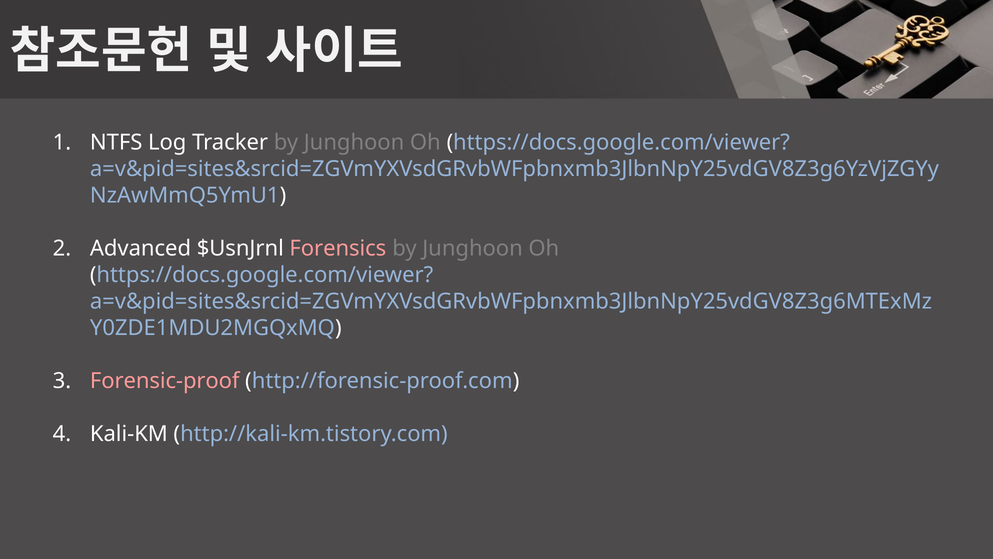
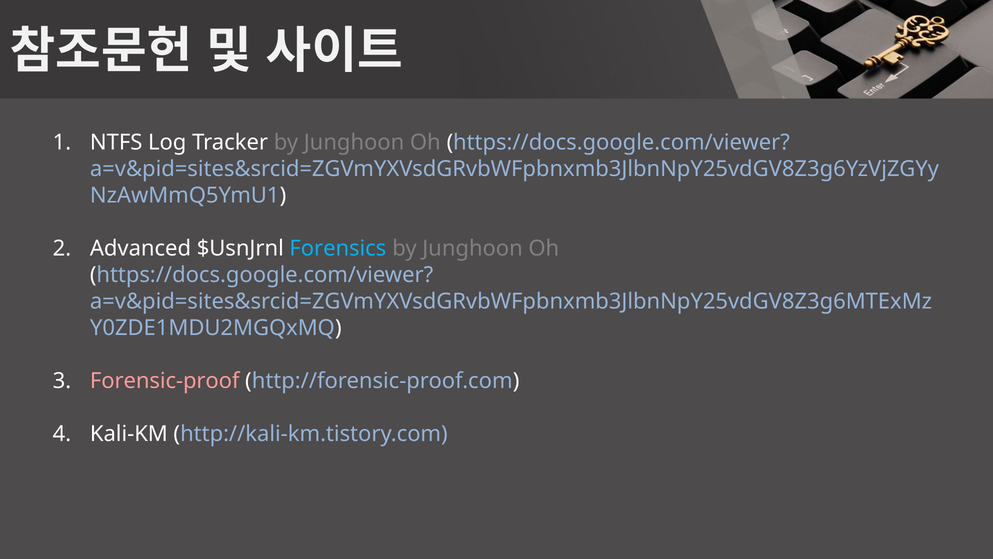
Forensics colour: pink -> light blue (338, 248)
